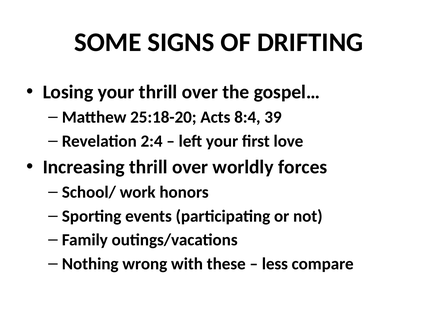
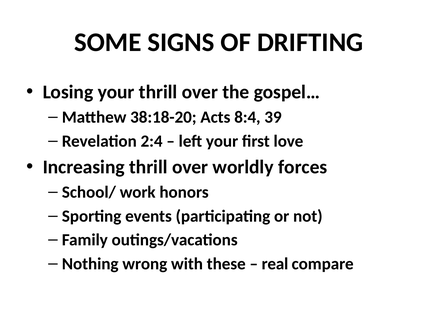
25:18-20: 25:18-20 -> 38:18-20 (163, 117)
less: less -> real (275, 263)
